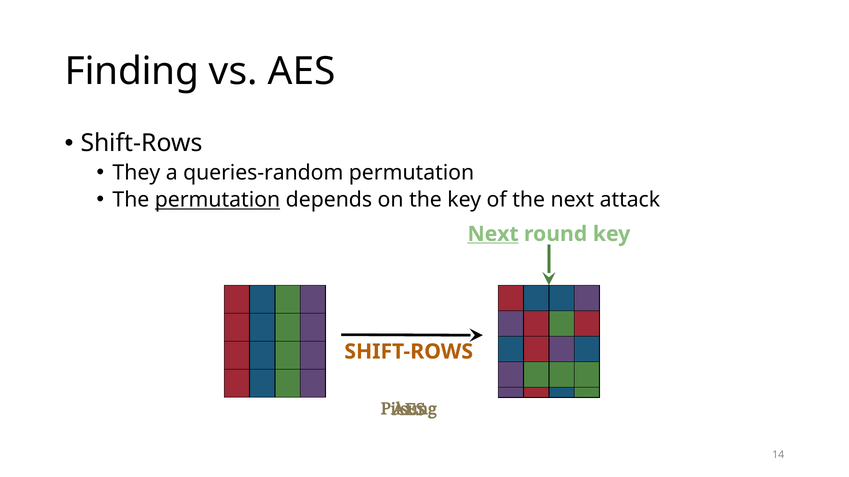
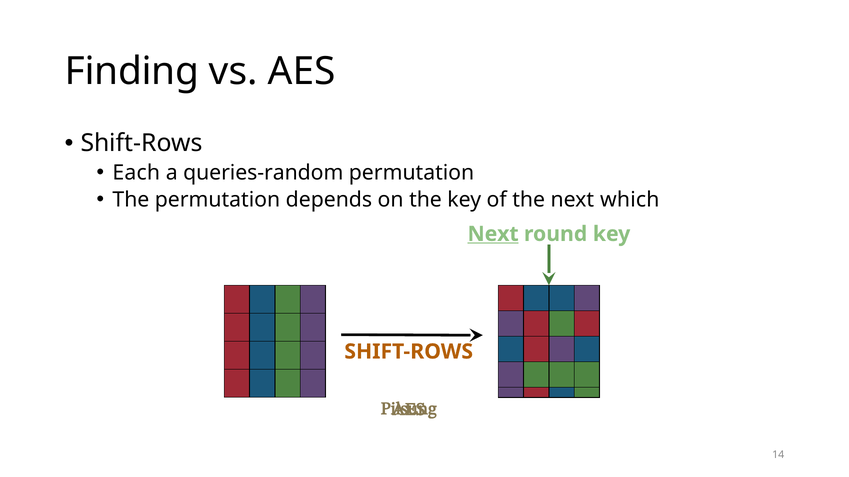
They: They -> Each (136, 173)
permutation underline: present -> none (218, 200)
attack: attack -> which (630, 200)
